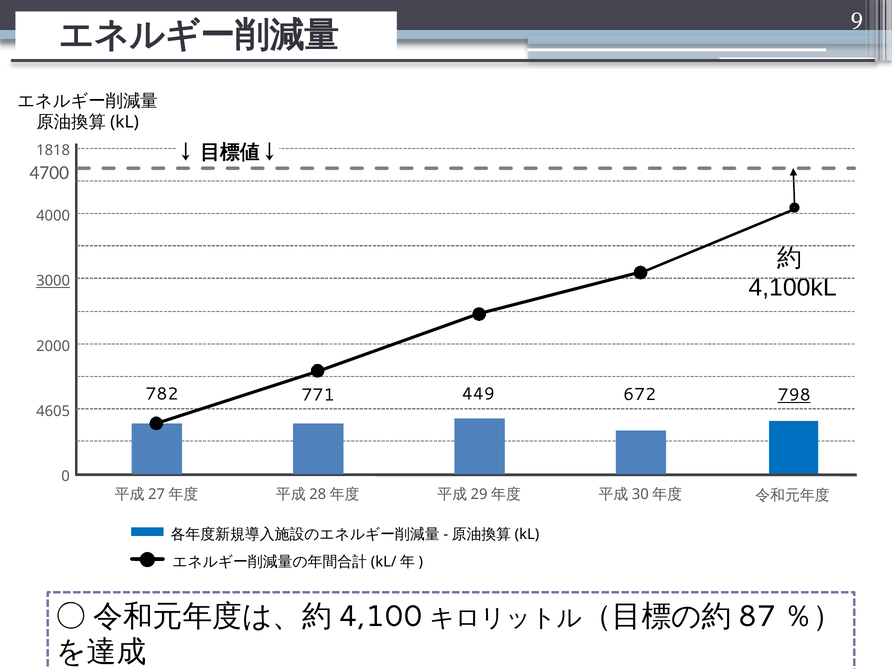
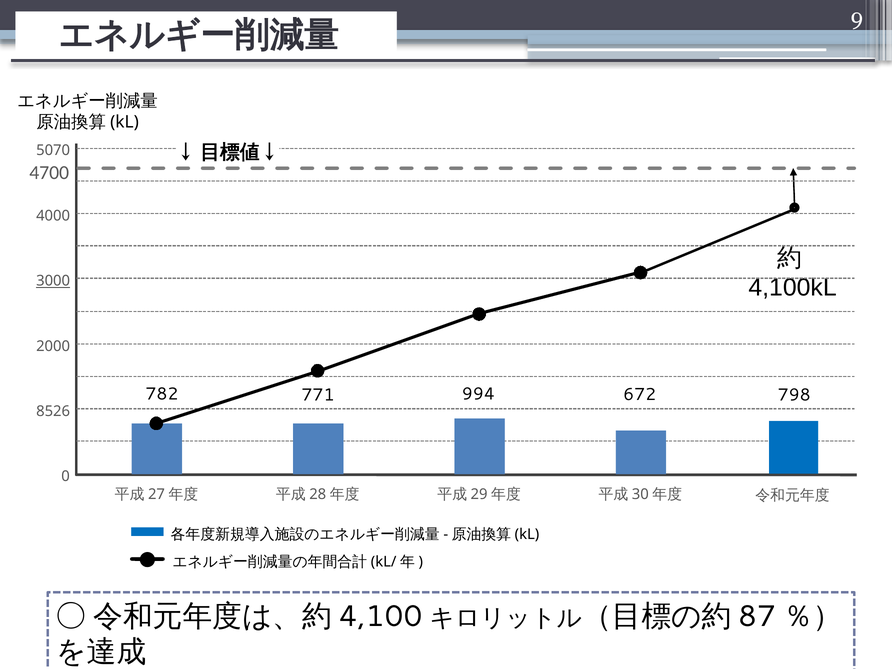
1818: 1818 -> 5070 (53, 151)
449: 449 -> 994 (478, 394)
798 underline: present -> none (794, 395)
4605: 4605 -> 8526 (53, 411)
